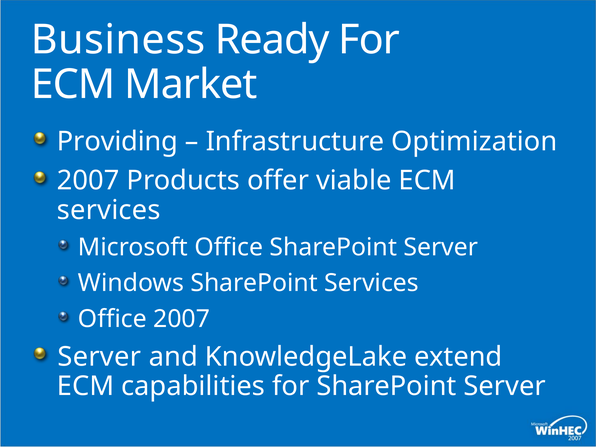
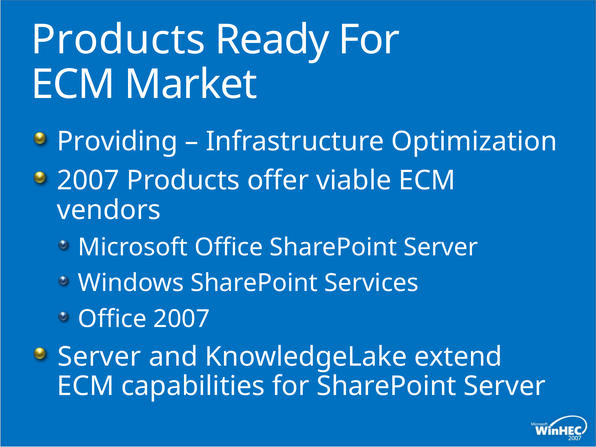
Business: Business -> Products (118, 40)
services: services -> vendors (109, 210)
